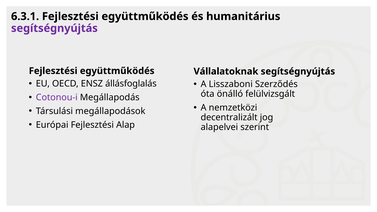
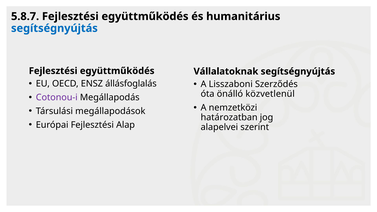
6.3.1: 6.3.1 -> 5.8.7 (25, 16)
segítségnyújtás colour: purple -> blue (54, 28)
felülvizsgált: felülvizsgált -> közvetlenül (270, 94)
decentralizált: decentralizált -> határozatban (229, 117)
